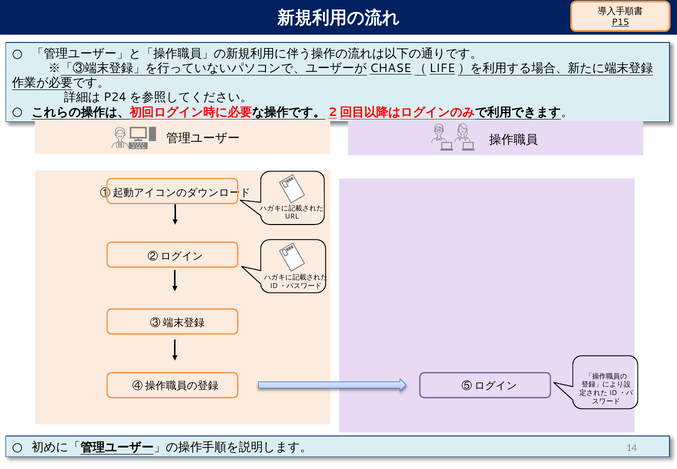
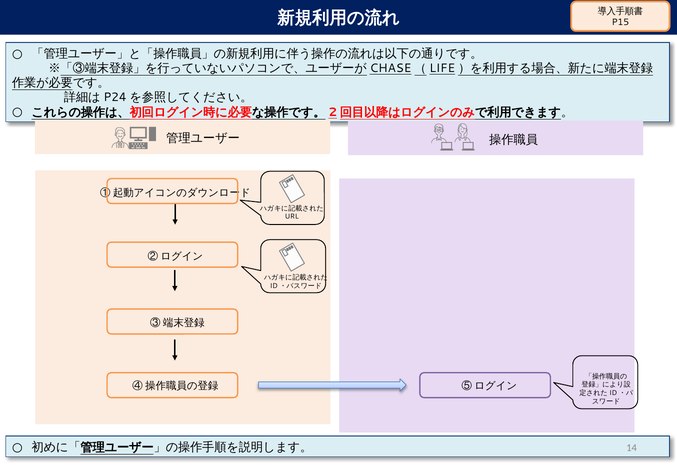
P15 underline: present -> none (620, 22)
